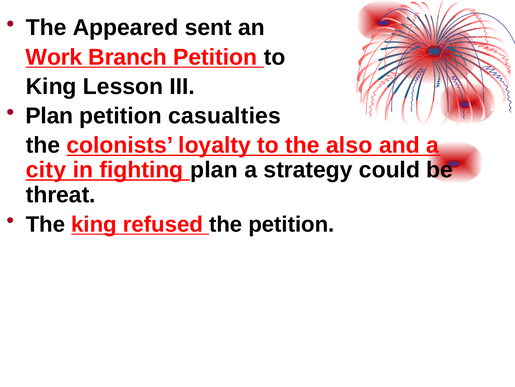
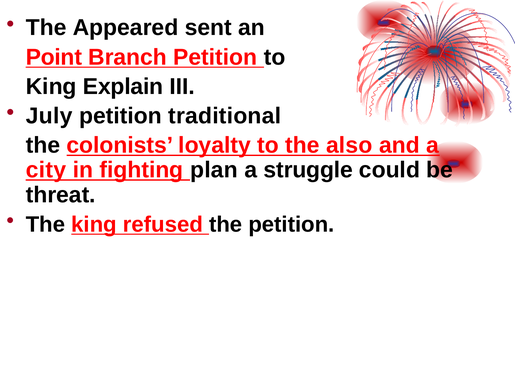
Work: Work -> Point (54, 57)
Lesson: Lesson -> Explain (123, 86)
Plan: Plan -> July (49, 116)
casualties: casualties -> traditional (225, 116)
strategy: strategy -> struggle (308, 170)
